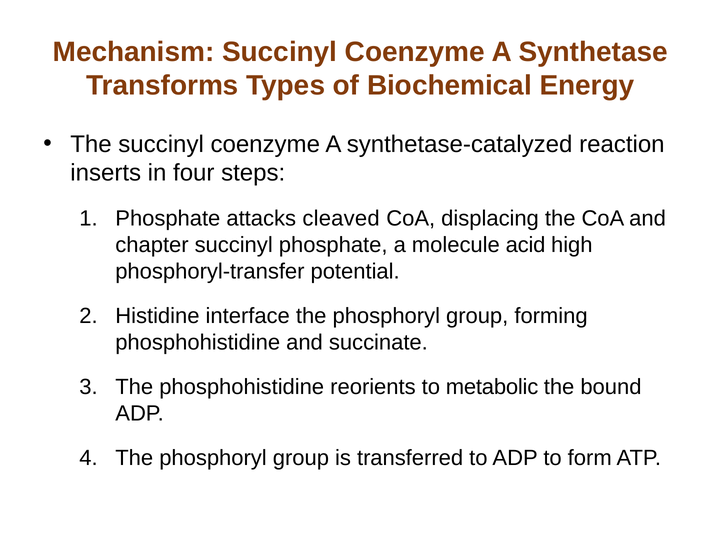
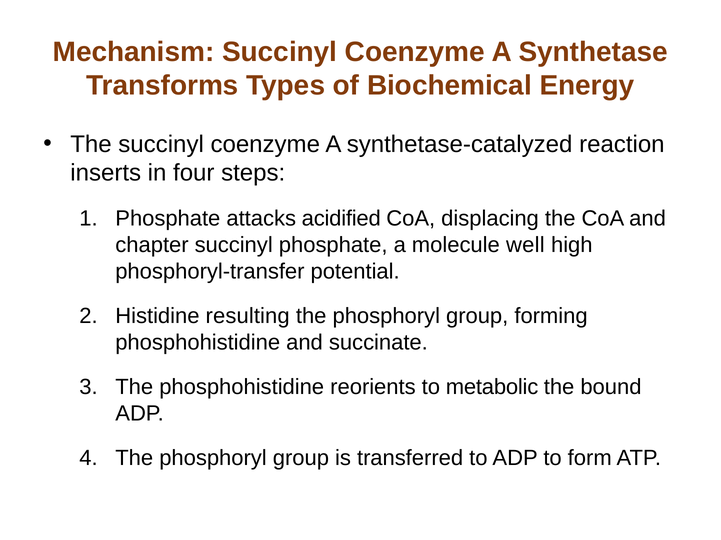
cleaved: cleaved -> acidified (341, 219)
acid: acid -> well (525, 245)
interface: interface -> resulting (248, 316)
